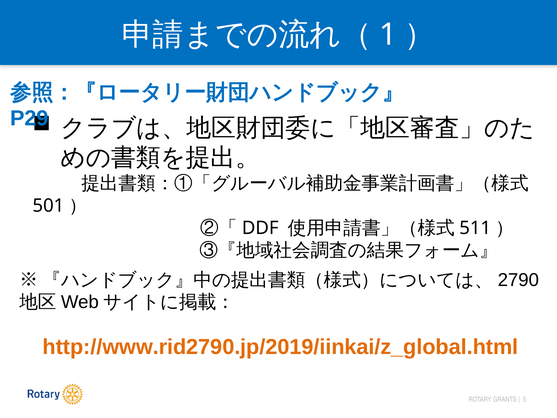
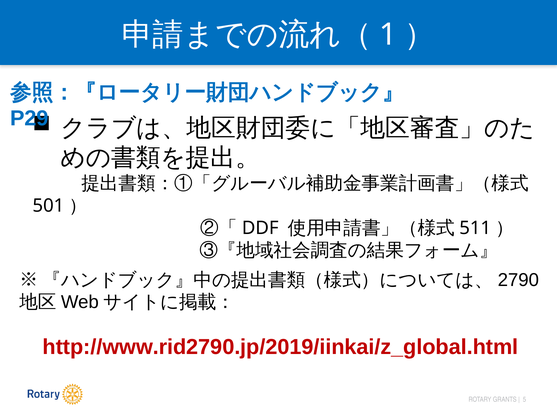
http://www.rid2790.jp/2019/iinkai/z_global.html colour: orange -> red (280, 347)
